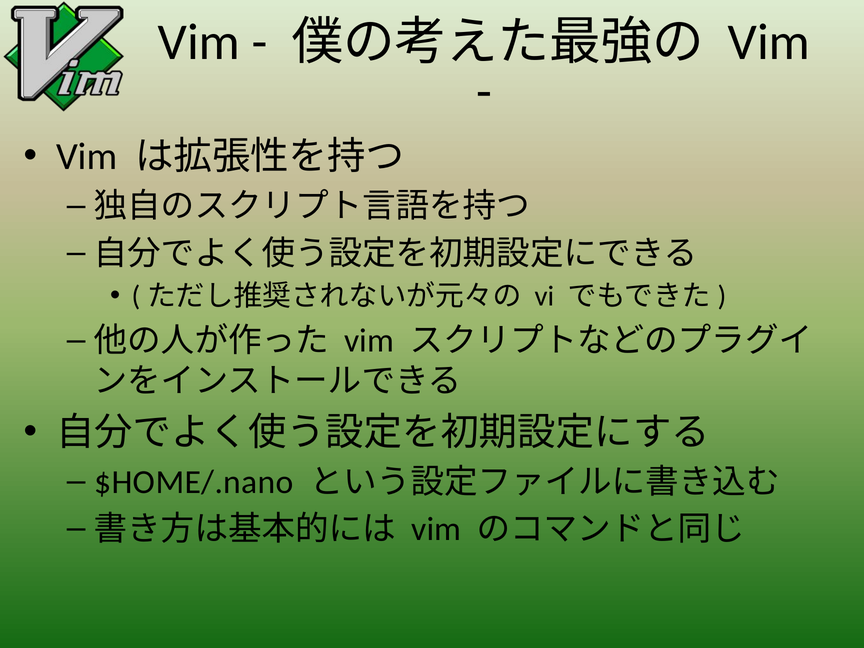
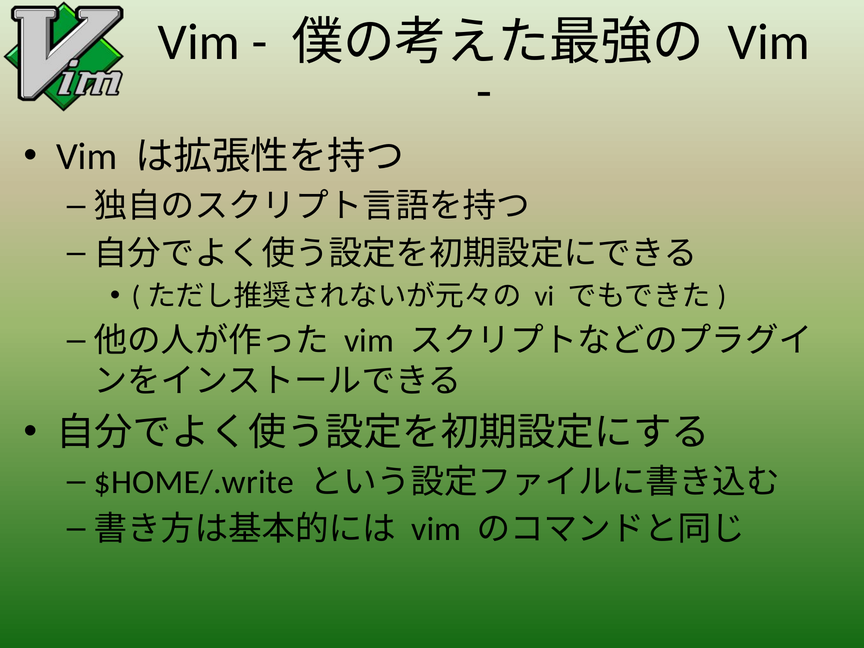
$HOME/.nano: $HOME/.nano -> $HOME/.write (194, 482)
